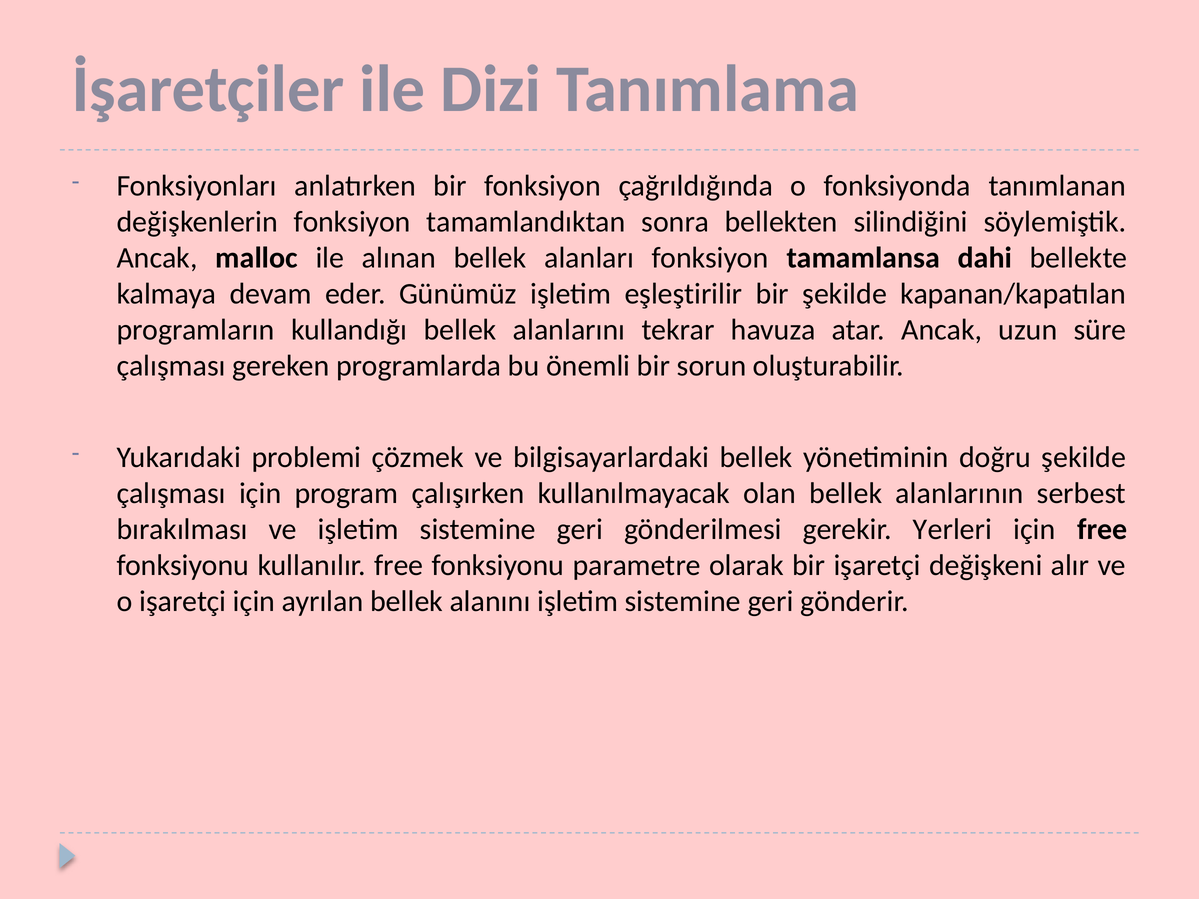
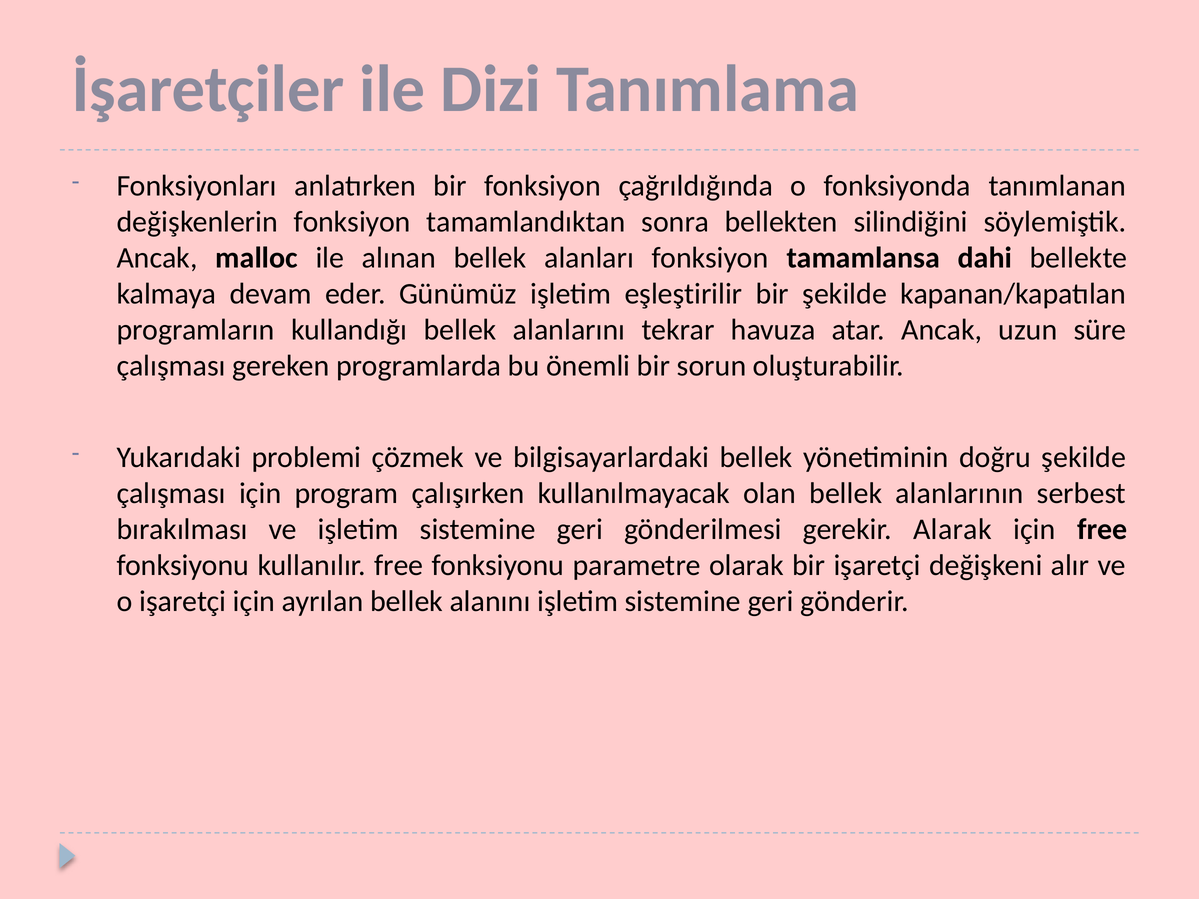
Yerleri: Yerleri -> Alarak (952, 530)
